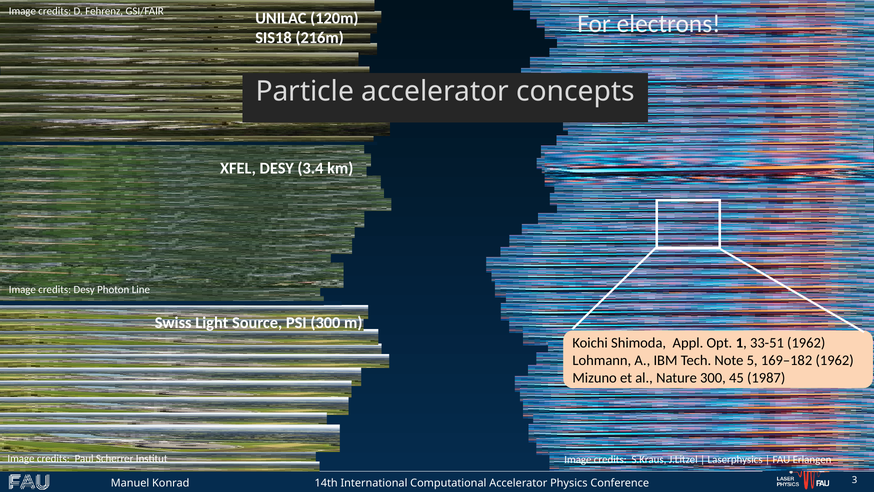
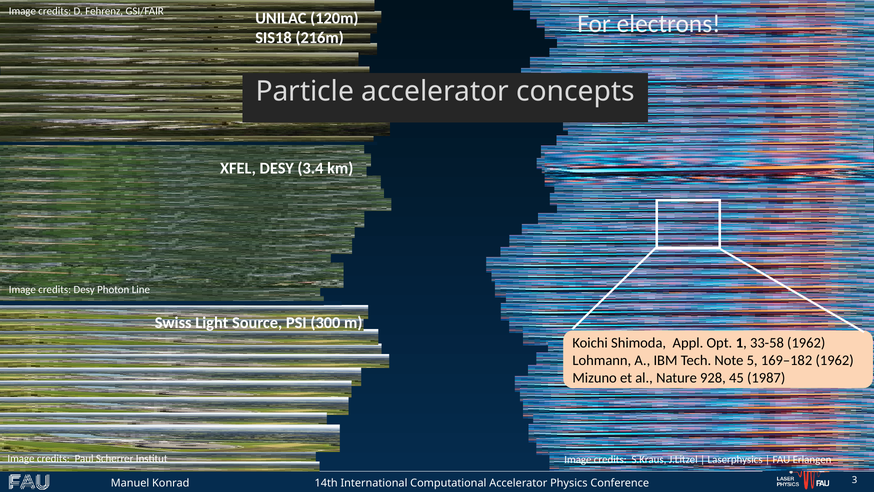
33-51: 33-51 -> 33-58 (767, 343)
Nature 300: 300 -> 928 (713, 377)
